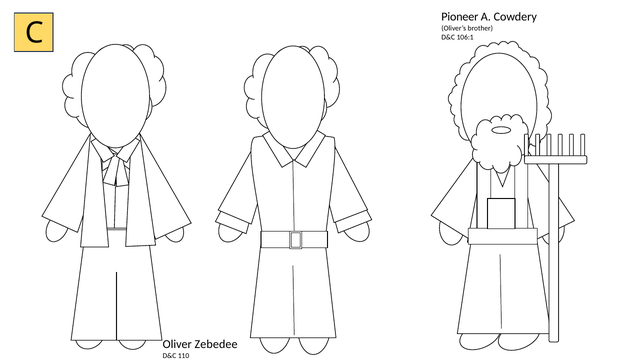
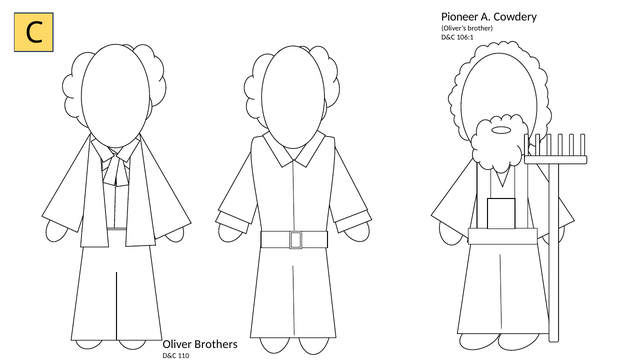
Zebedee: Zebedee -> Brothers (216, 345)
